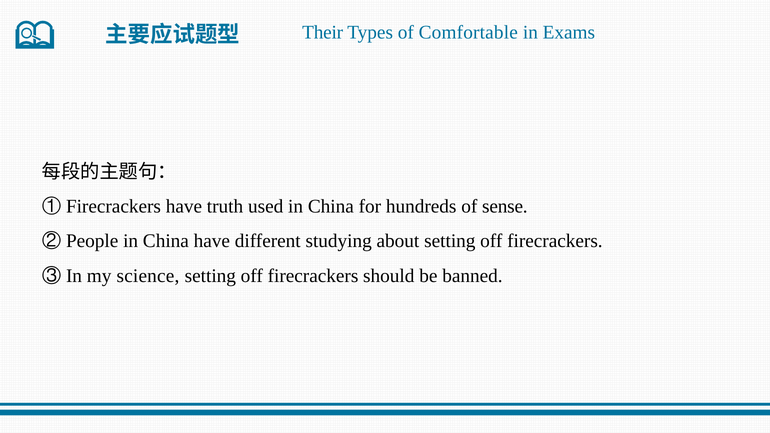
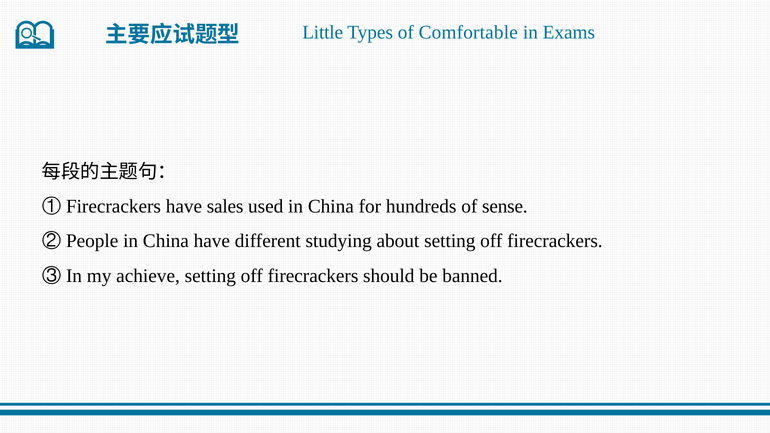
Their: Their -> Little (323, 33)
truth: truth -> sales (225, 206)
science: science -> achieve (148, 276)
